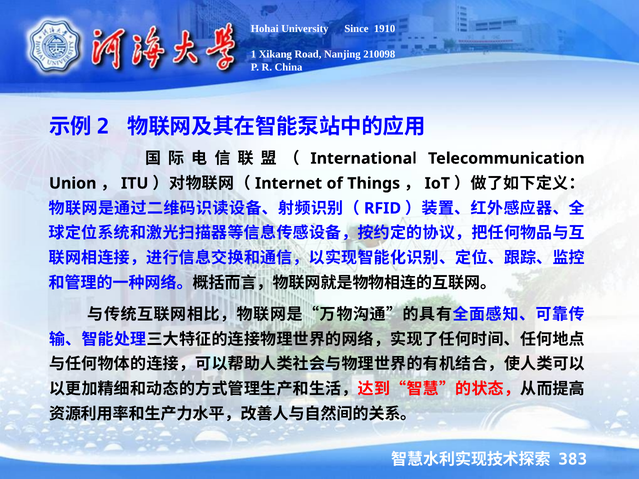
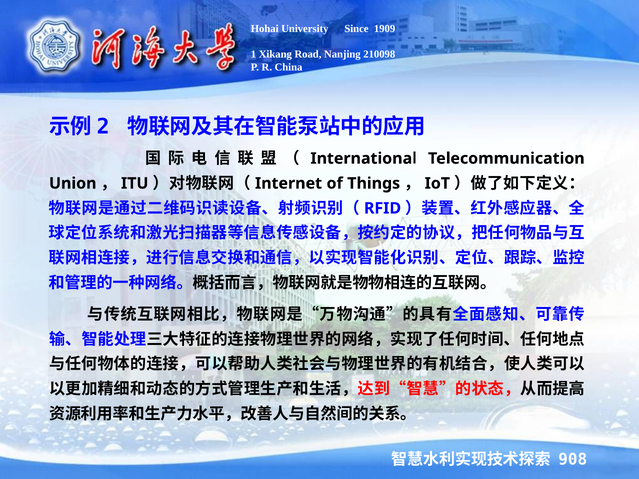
1910: 1910 -> 1909 (385, 29)
383: 383 -> 908 (573, 460)
